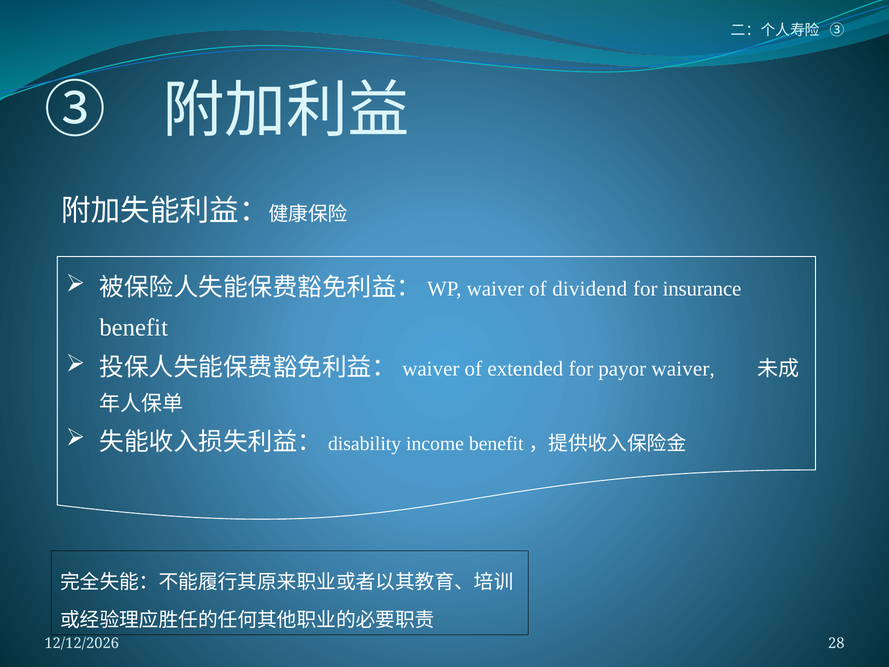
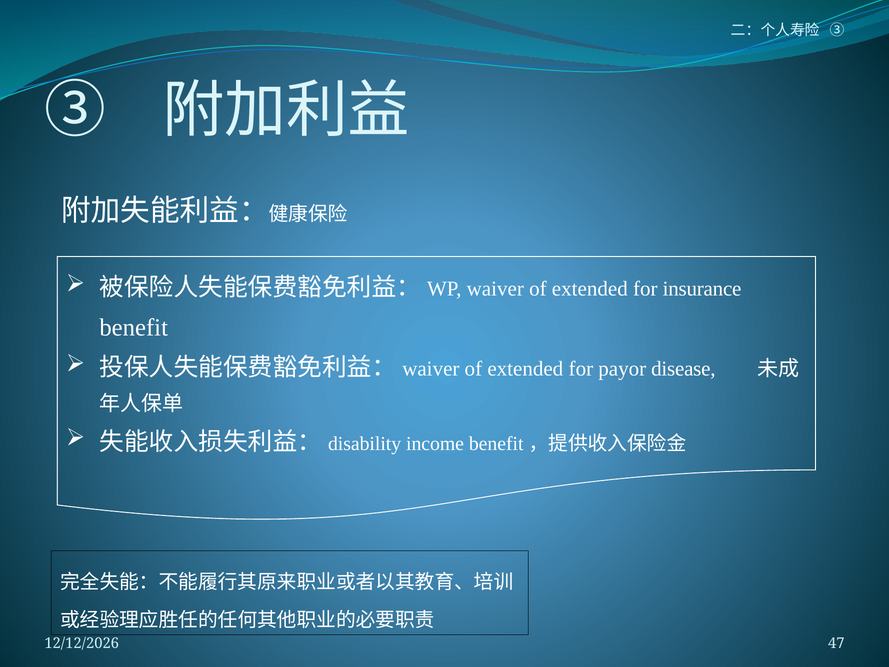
waiver of dividend: dividend -> extended (590, 289)
payor waiver: waiver -> disease (683, 369)
28: 28 -> 47 (836, 643)
